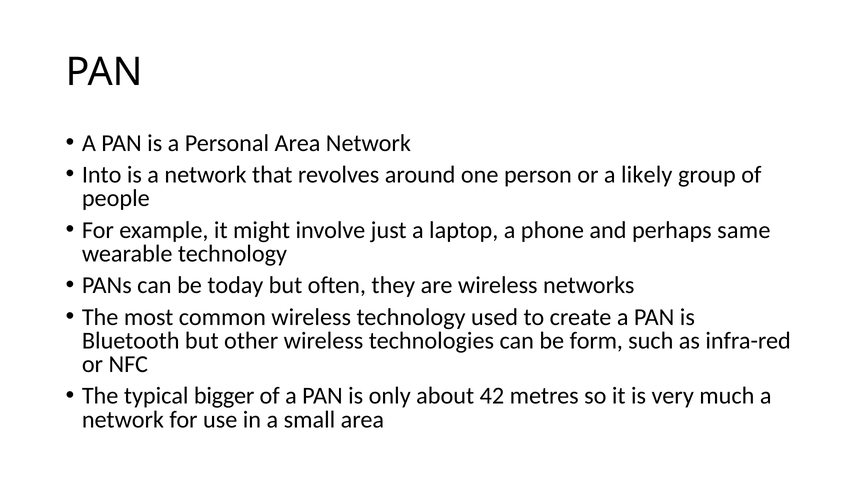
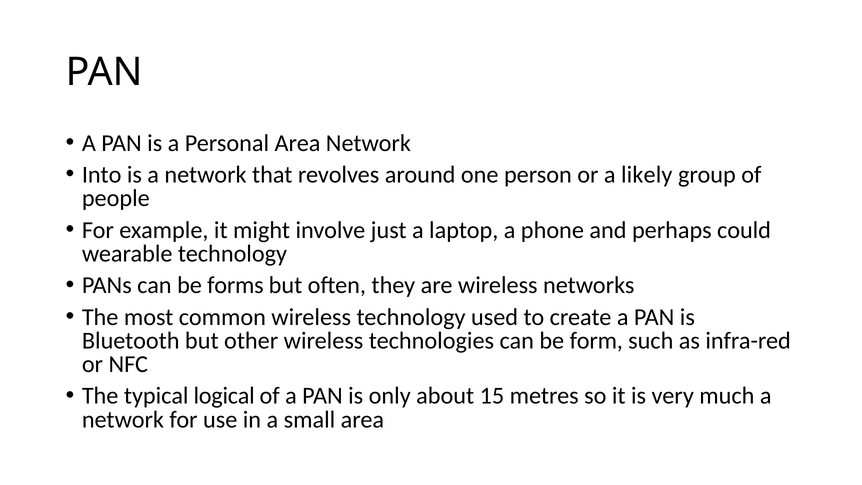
same: same -> could (744, 230)
today: today -> forms (235, 285)
bigger: bigger -> logical (224, 396)
42: 42 -> 15 (492, 396)
